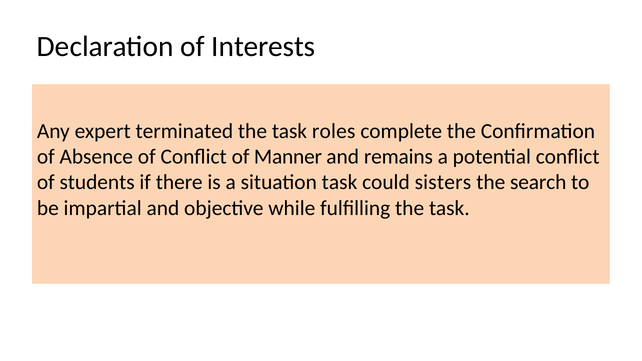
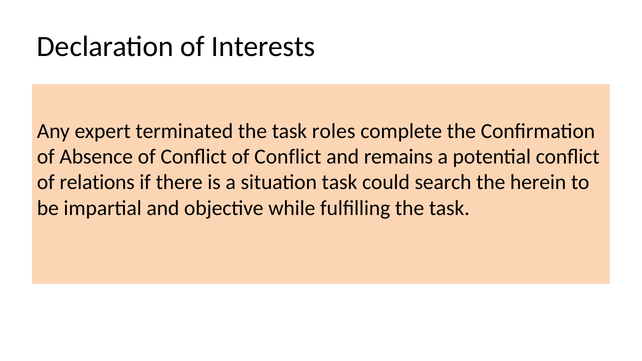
Conflict of Manner: Manner -> Conflict (288, 157)
students: students -> relations (97, 182)
sisters: sisters -> search (443, 182)
search: search -> herein (538, 182)
